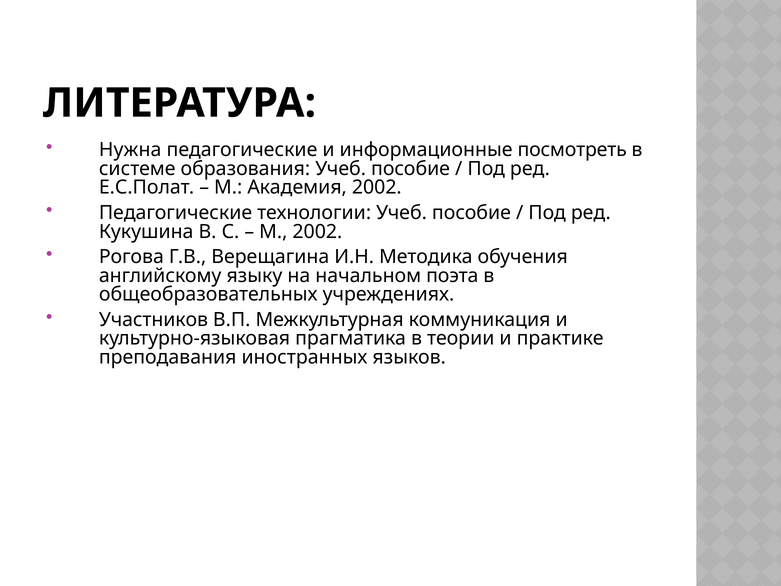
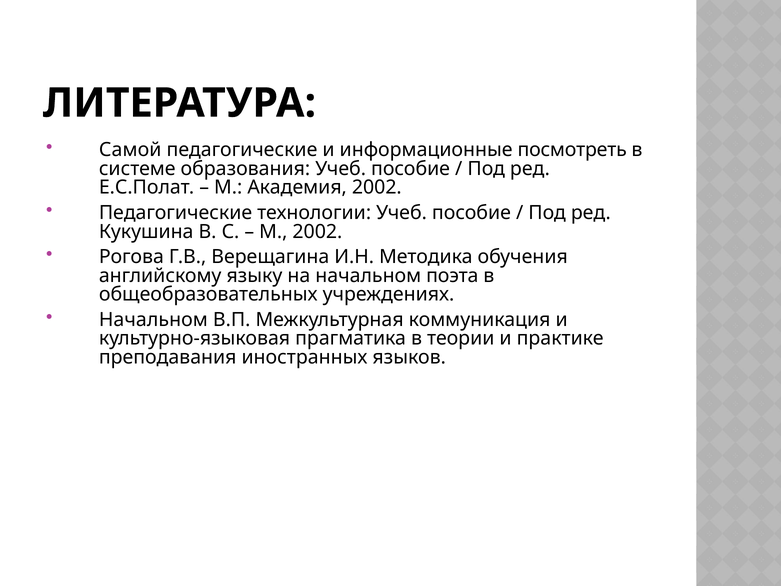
Нужна: Нужна -> Самой (130, 150)
Участников: Участников -> Начальном (153, 320)
